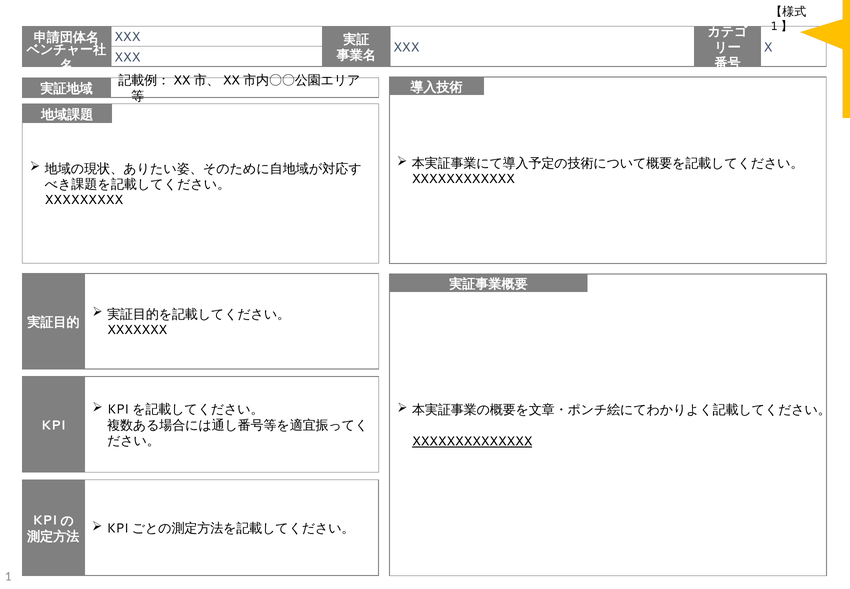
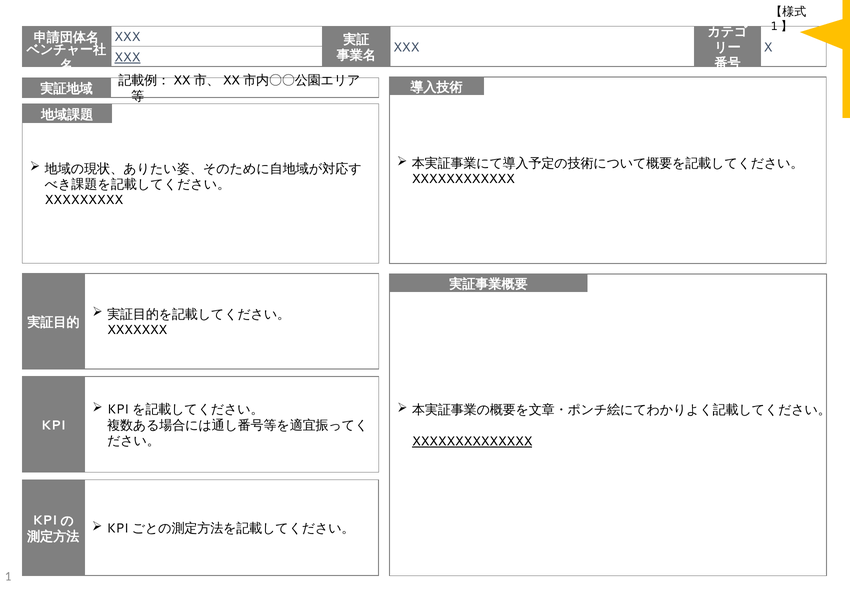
XXX underline: none -> present (127, 57)
